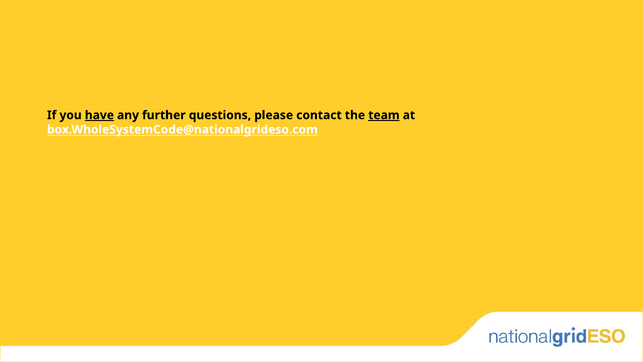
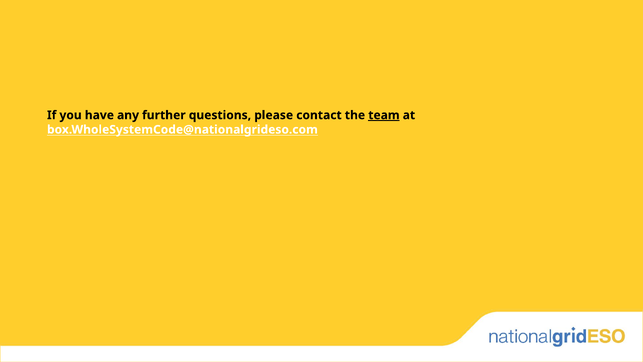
have underline: present -> none (99, 115)
